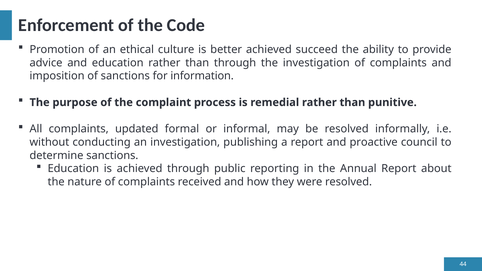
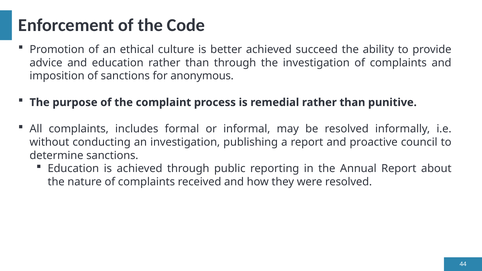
information: information -> anonymous (202, 76)
updated: updated -> includes (137, 129)
